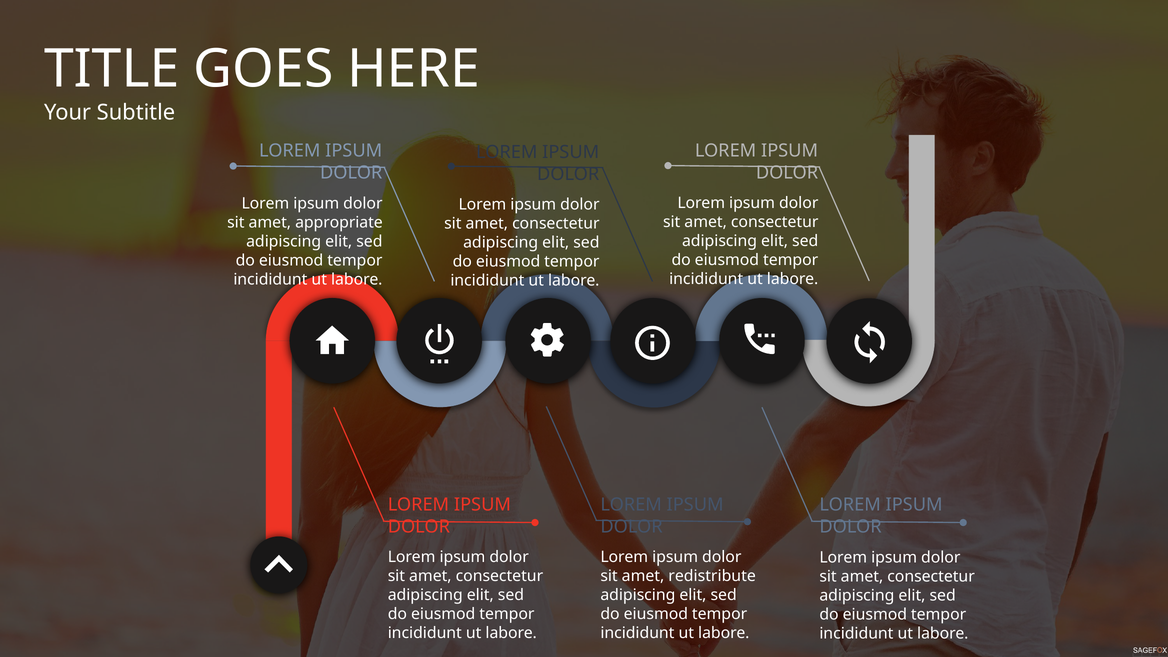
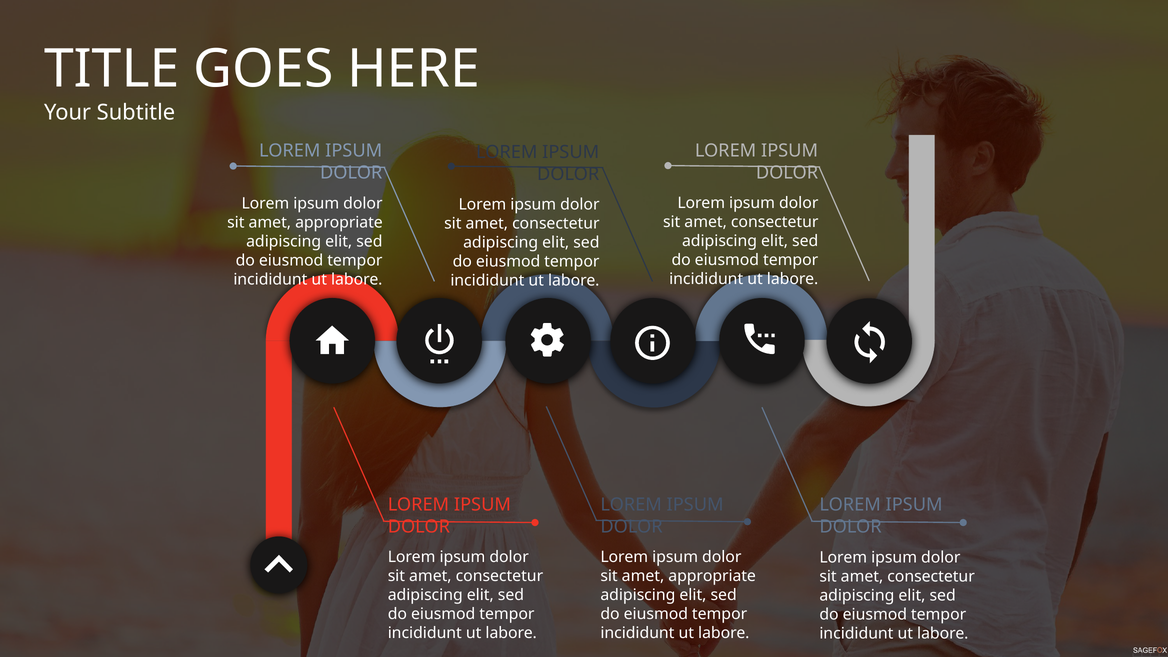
redistribute: redistribute -> appropriate (712, 576)
